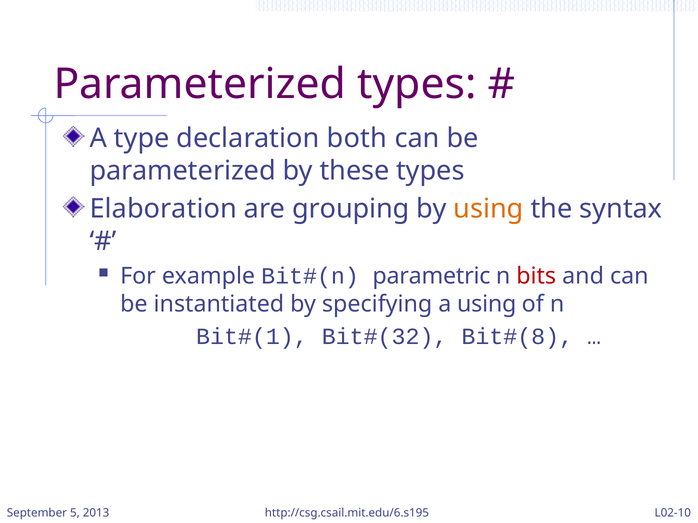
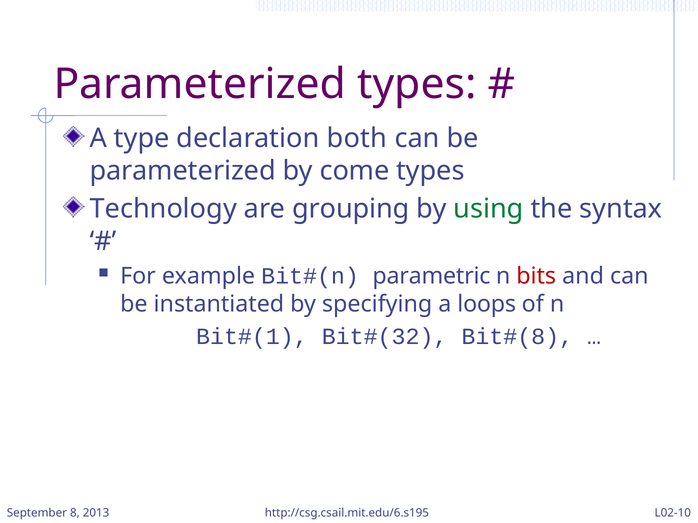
these: these -> come (355, 171)
Elaboration: Elaboration -> Technology (163, 209)
using colour: orange -> green (489, 209)
a using: using -> loops (487, 304)
5: 5 -> 8 (75, 513)
